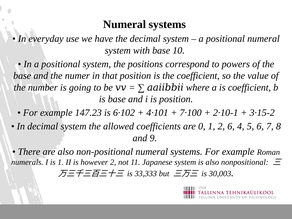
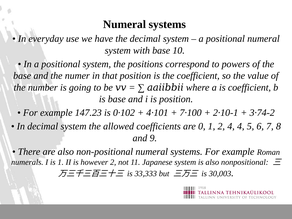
6·102: 6·102 -> 0·102 (124, 113)
3·15-2: 3·15-2 -> 3·74-2 (262, 113)
2 6: 6 -> 4 (231, 126)
